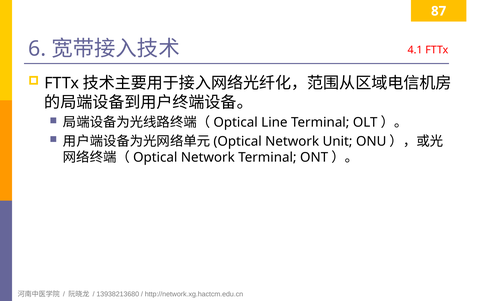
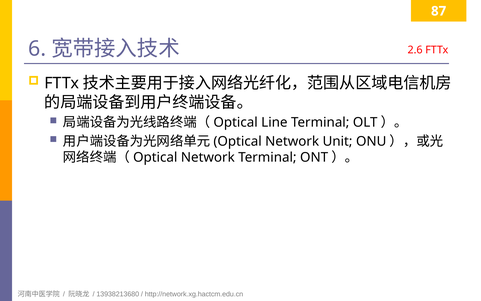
4.1: 4.1 -> 2.6 (415, 50)
